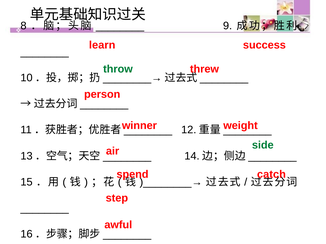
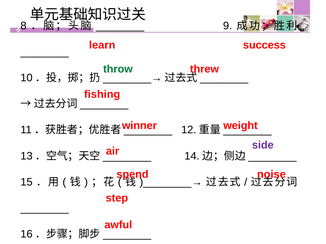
person: person -> fishing (102, 95)
side colour: green -> purple (263, 145)
catch: catch -> noise (271, 175)
